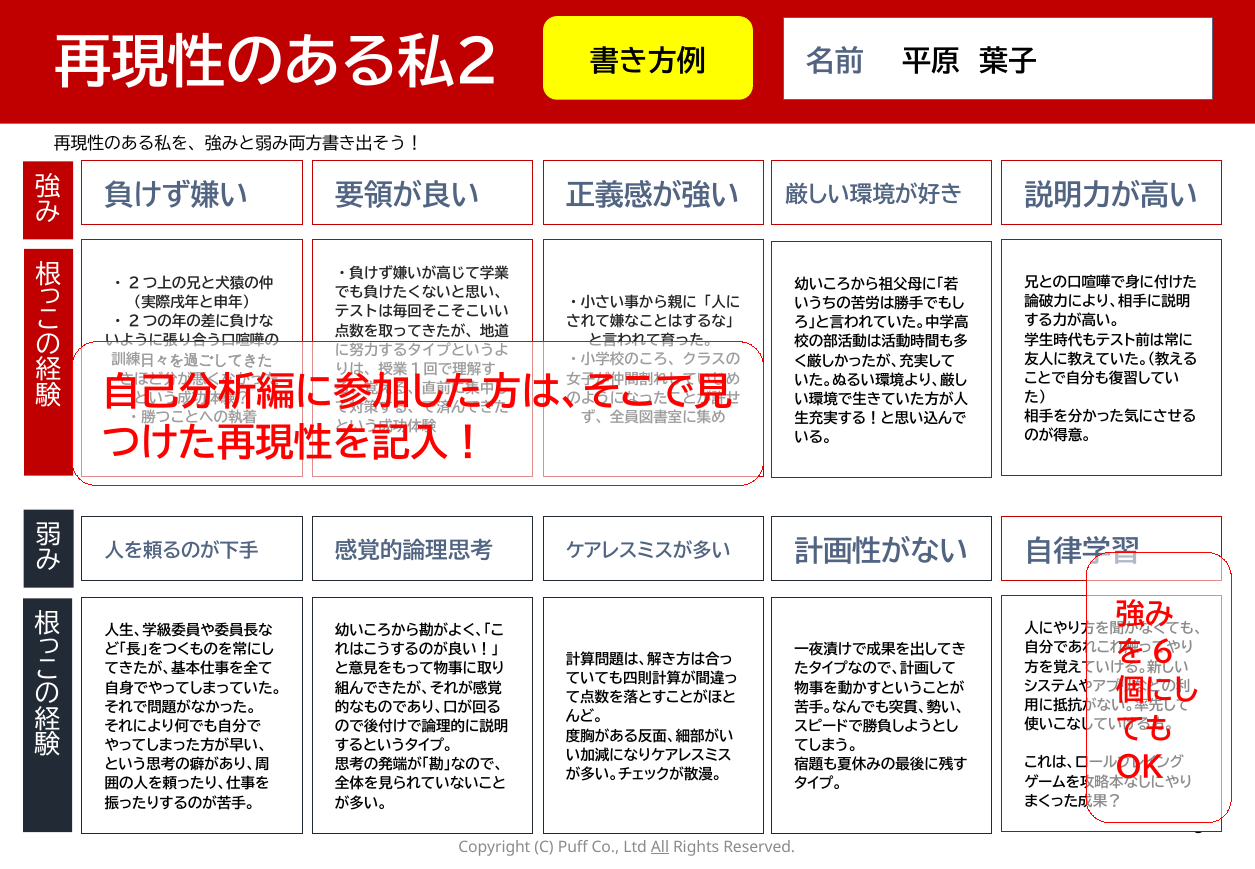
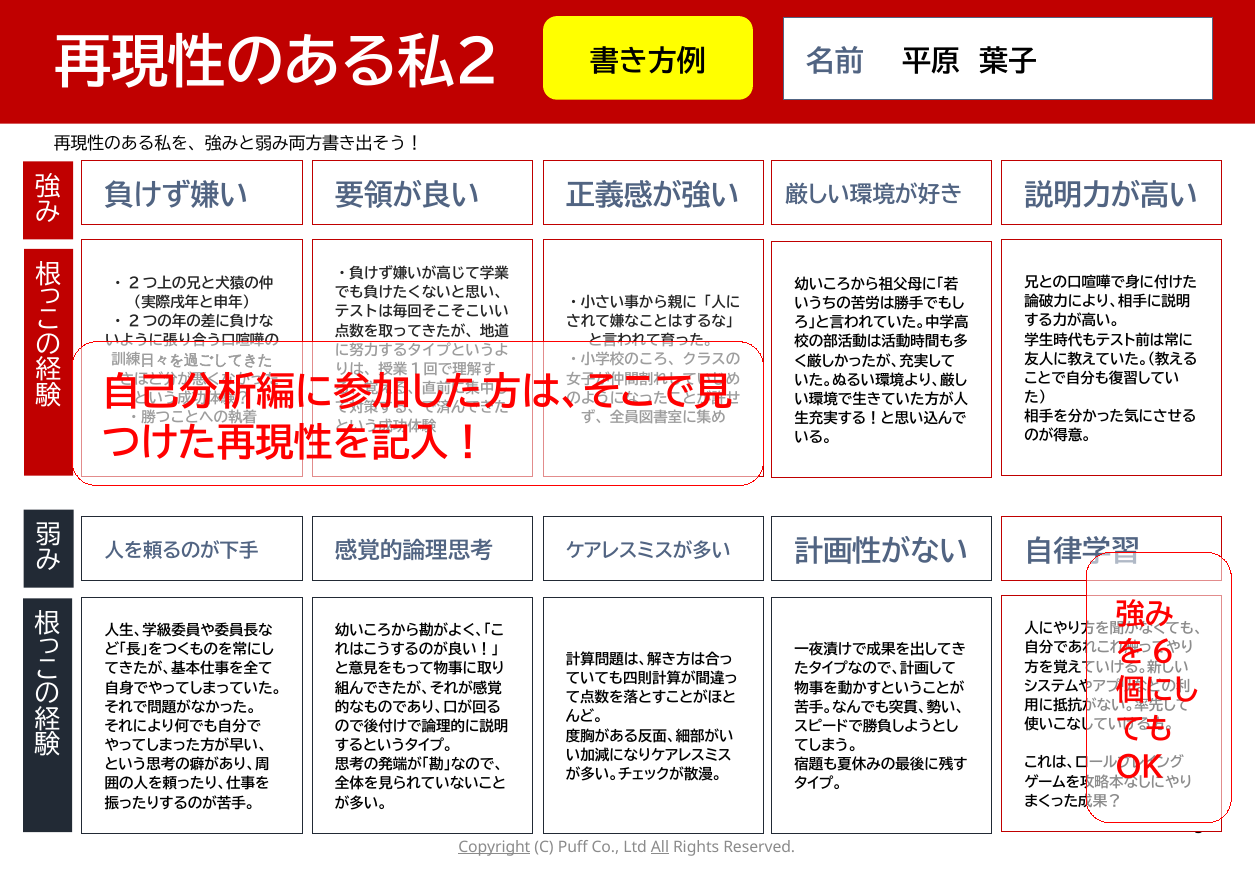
Copyright underline: none -> present (494, 847)
